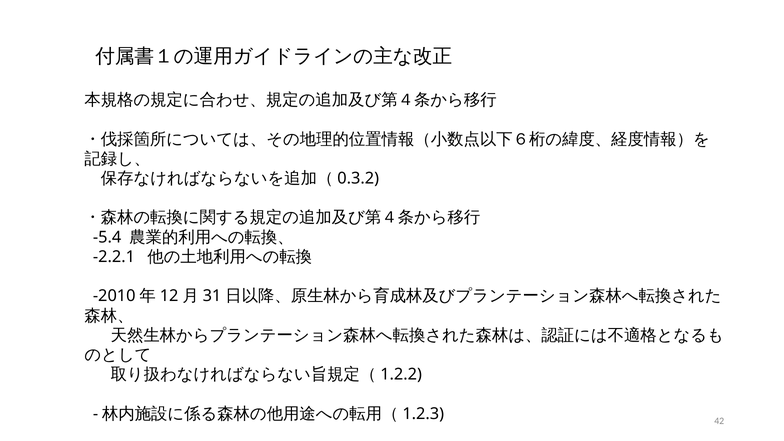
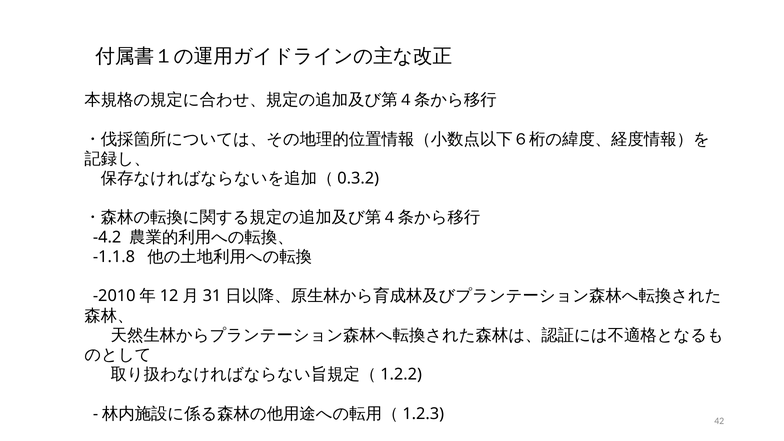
-5.4: -5.4 -> -4.2 (107, 237)
-2.2.1: -2.2.1 -> -1.1.8 (114, 257)
